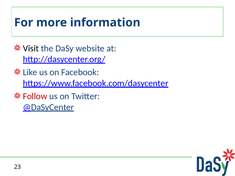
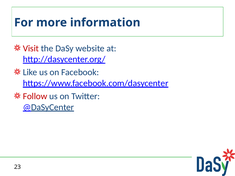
Visit colour: black -> red (31, 48)
